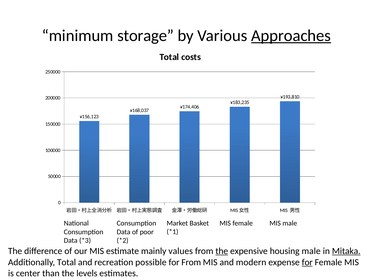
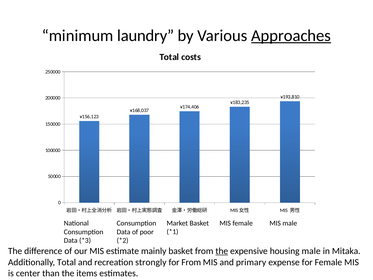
storage: storage -> laundry (146, 36)
mainly values: values -> basket (181, 251)
Mitaka underline: present -> none (346, 251)
possible: possible -> strongly (151, 262)
modern: modern -> primary (251, 262)
for underline: present -> none (307, 262)
levels: levels -> items (87, 273)
